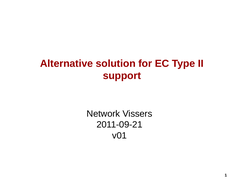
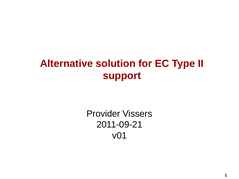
Network: Network -> Provider (103, 114)
